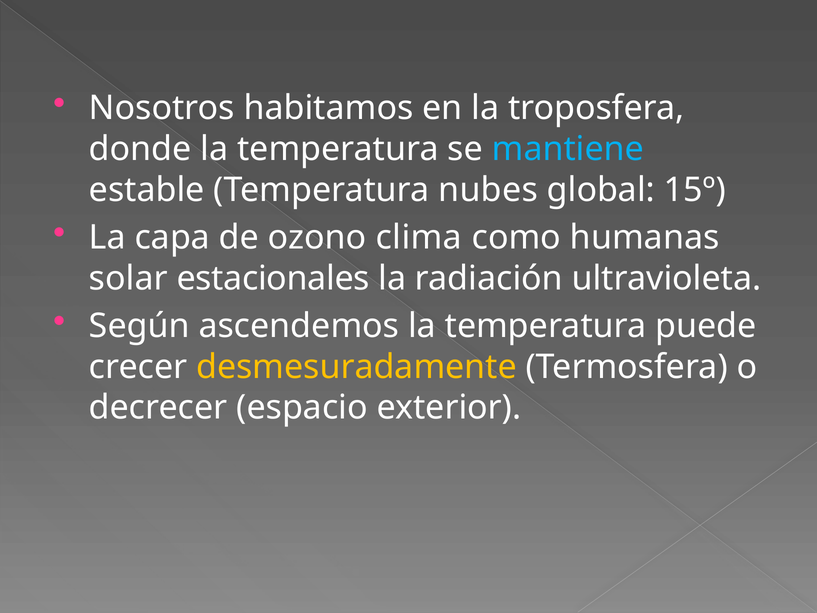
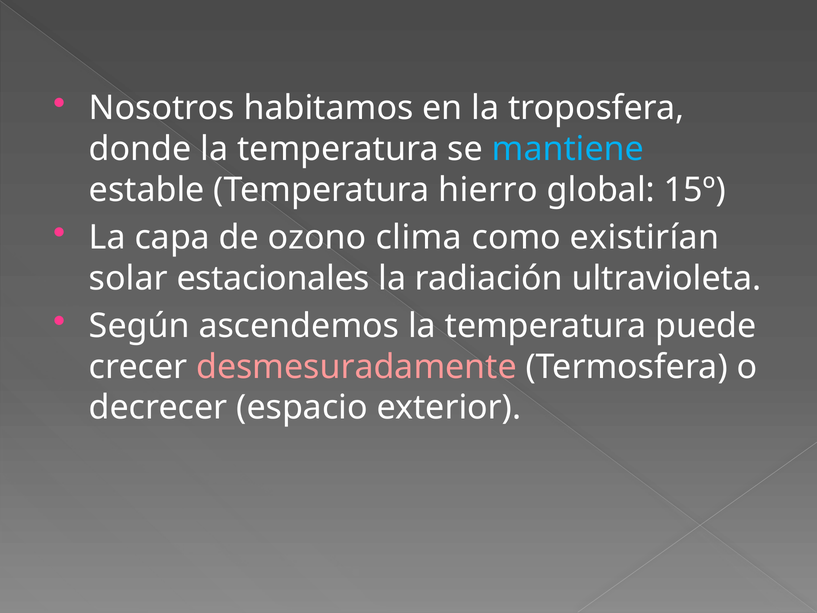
nubes: nubes -> hierro (488, 190)
humanas: humanas -> existirían (645, 237)
desmesuradamente colour: yellow -> pink (357, 367)
